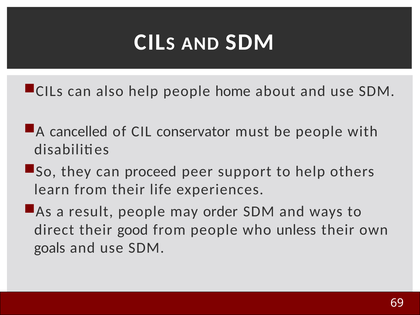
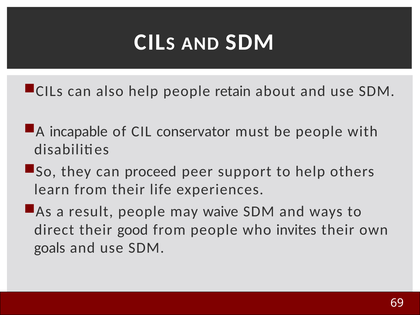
home: home -> retain (233, 91)
cancelled: cancelled -> incapable (79, 131)
order: order -> waive (221, 212)
unless: unless -> invites (296, 230)
